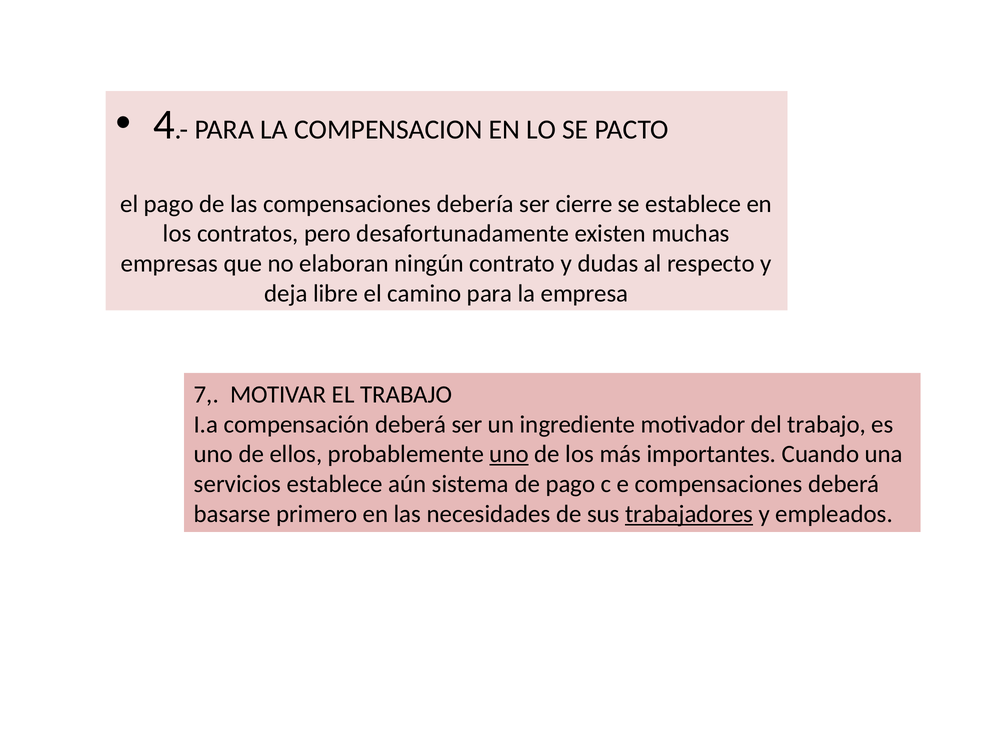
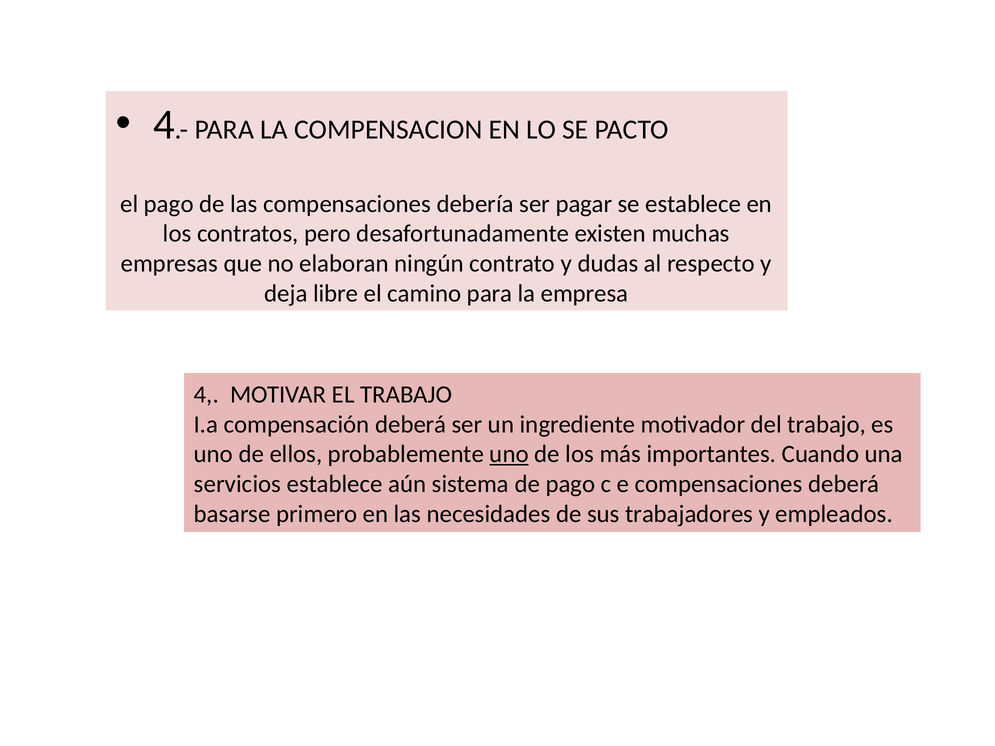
cierre: cierre -> pagar (584, 204)
7: 7 -> 4 (206, 395)
trabajadores underline: present -> none (689, 514)
